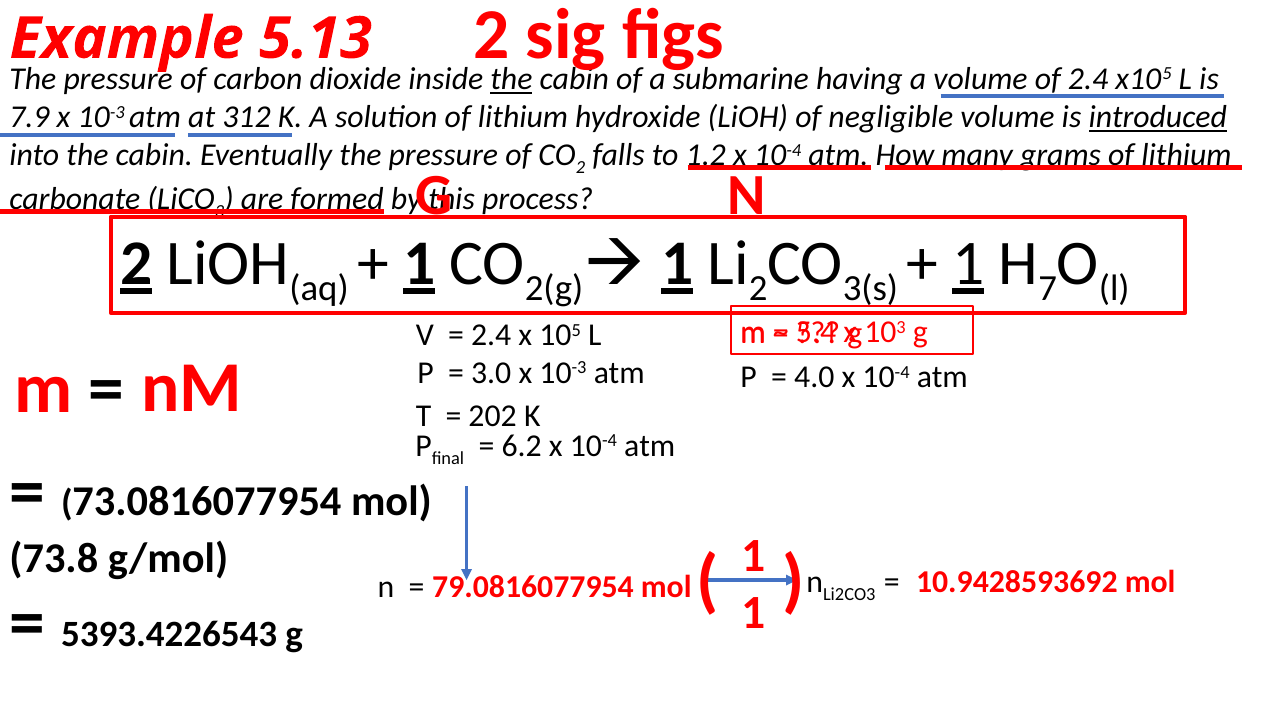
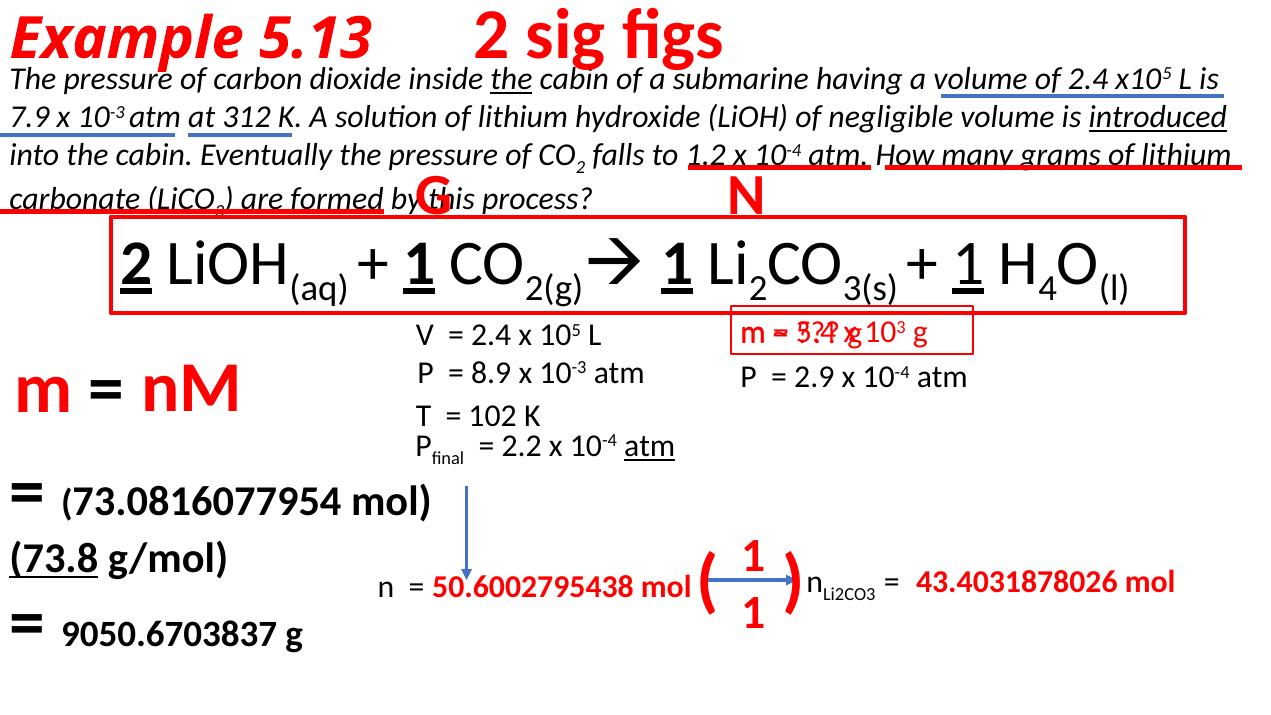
7: 7 -> 4 (1048, 289)
3.0: 3.0 -> 8.9 (491, 373)
4.0: 4.0 -> 2.9 (814, 377)
202: 202 -> 102 (493, 416)
6.2: 6.2 -> 2.2 (522, 446)
atm underline: none -> present (650, 446)
73.8 underline: none -> present (54, 559)
10.9428593692: 10.9428593692 -> 43.4031878026 (1017, 582)
79.0816077954: 79.0816077954 -> 50.6002795438 (533, 587)
5393.4226543: 5393.4226543 -> 9050.6703837 (169, 634)
